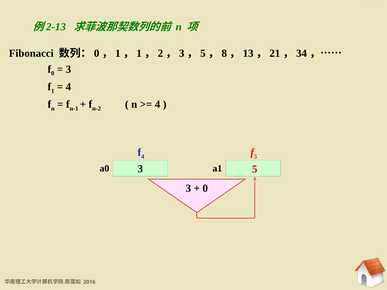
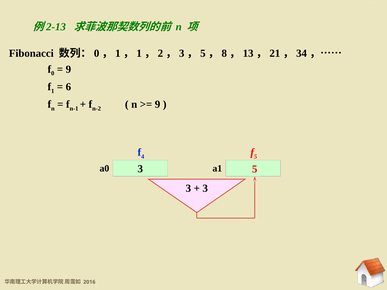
3: 3 -> 9 (68, 69)
4: 4 -> 6 (68, 87)
4: 4 -> 9 (158, 104)
0: 0 -> 3 (205, 188)
